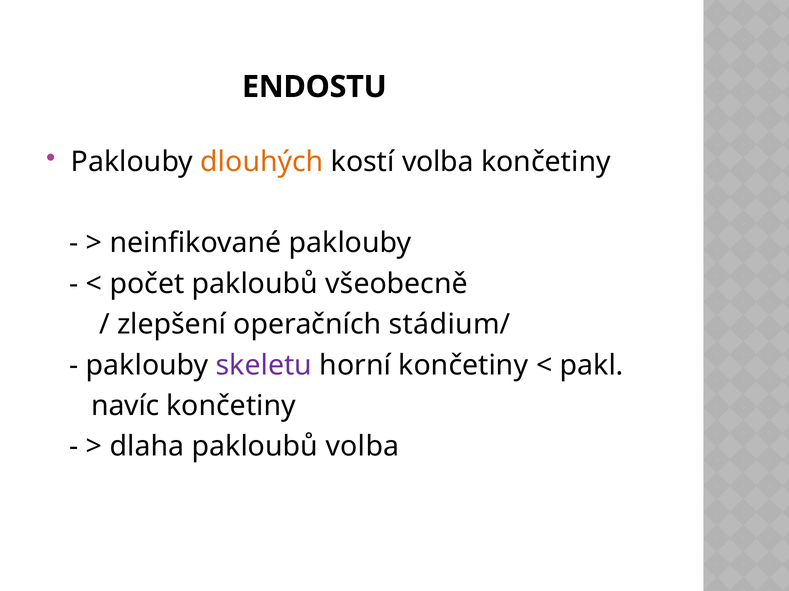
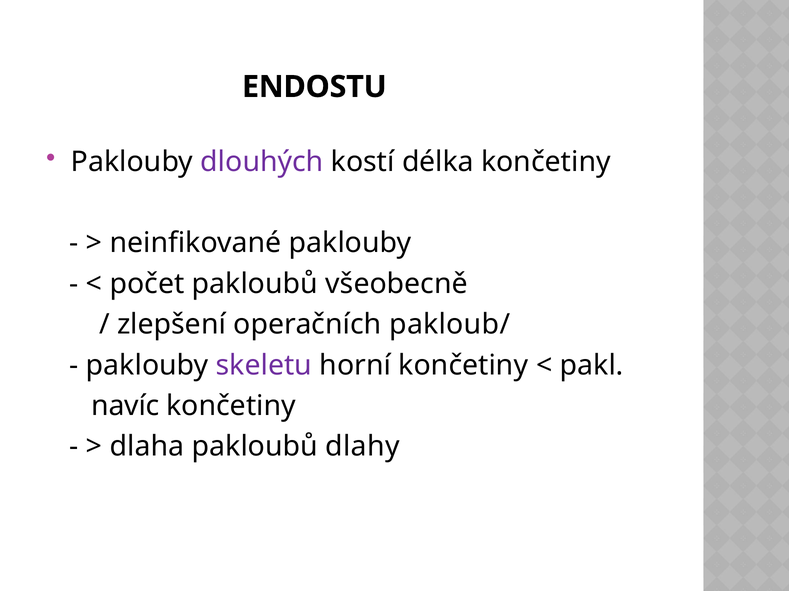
dlouhých colour: orange -> purple (262, 162)
kostí volba: volba -> délka (438, 162)
stádium/: stádium/ -> pakloub/ (450, 325)
pakloubů volba: volba -> dlahy (363, 447)
